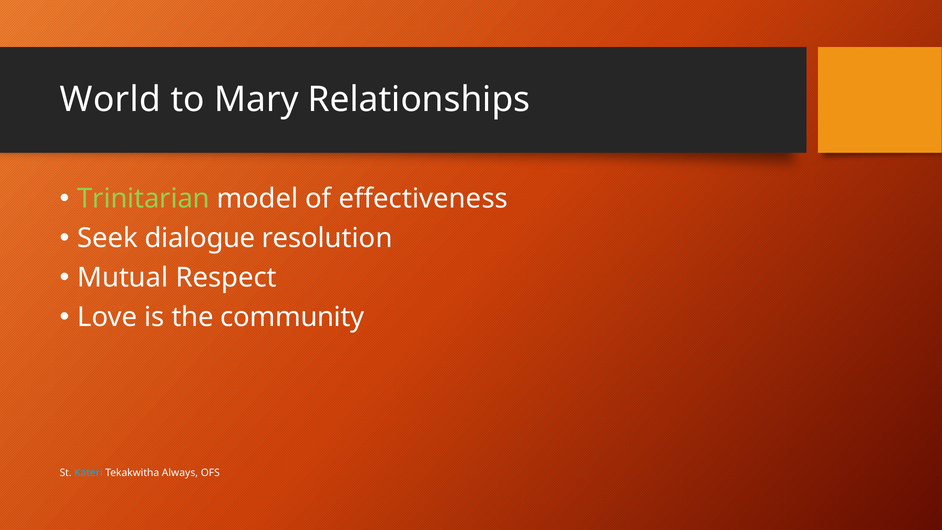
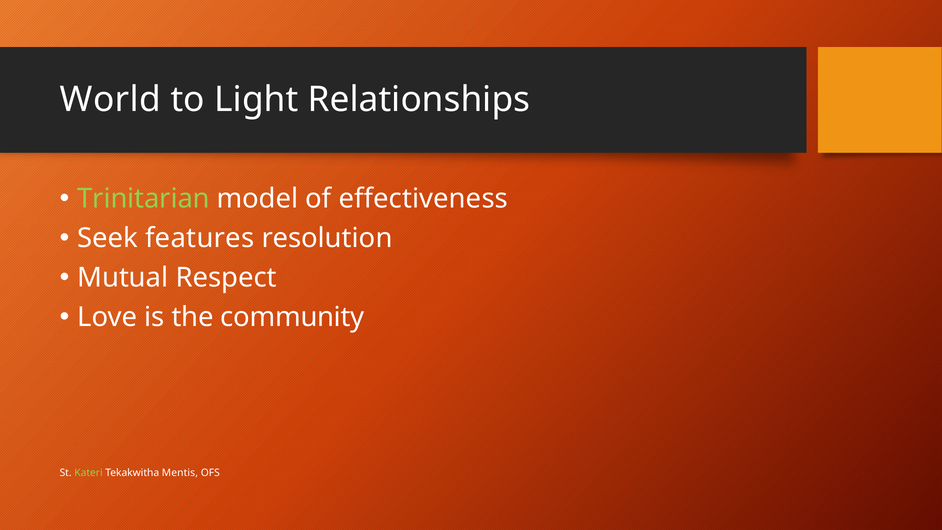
Mary: Mary -> Light (256, 100)
dialogue: dialogue -> features (200, 238)
Kateri colour: light blue -> light green (89, 473)
Always: Always -> Mentis (180, 473)
